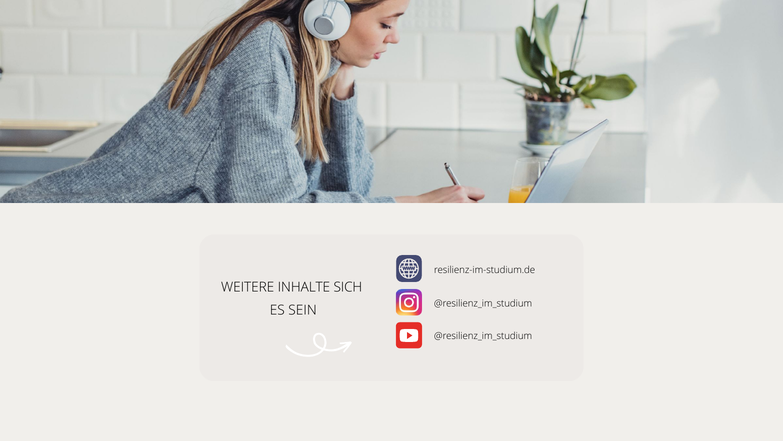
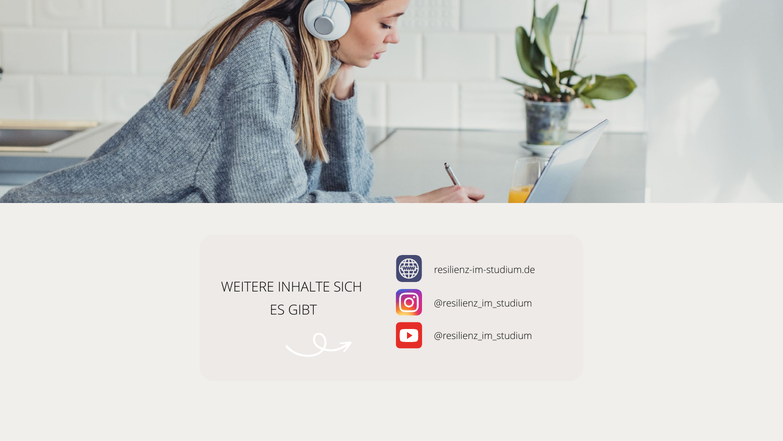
SEIN: SEIN -> GIBT (303, 310)
